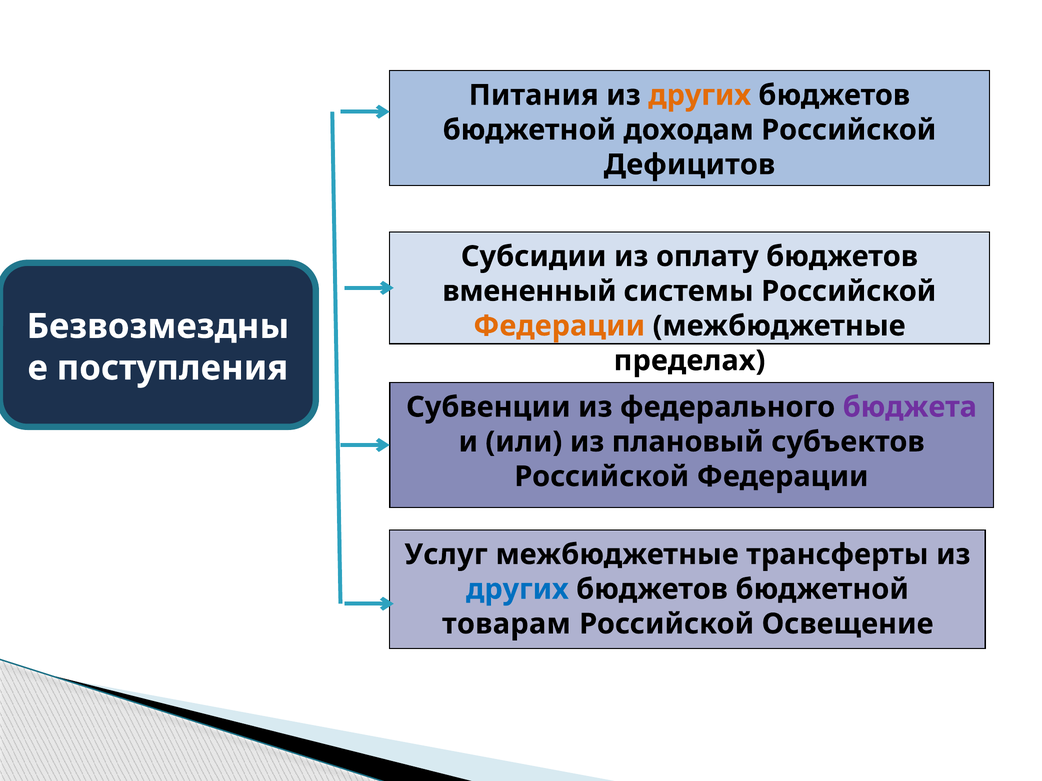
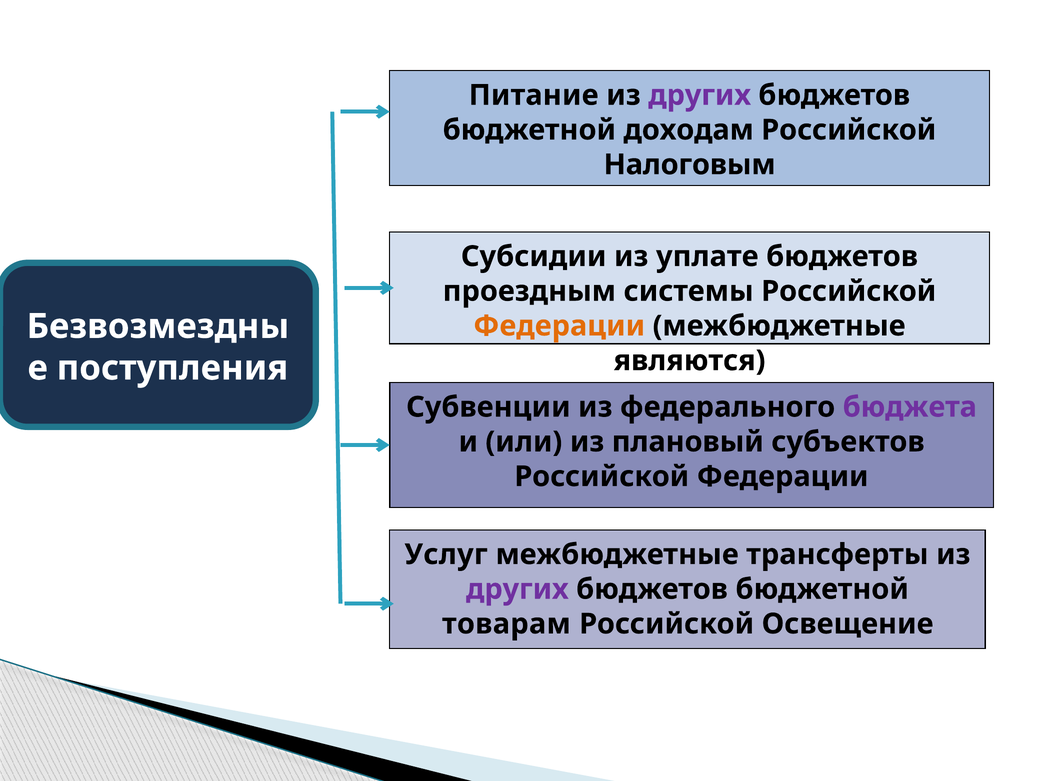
Питания: Питания -> Питание (534, 95)
других colour: orange -> purple (700, 95)
Дефицитов: Дефицитов -> Налоговым (690, 165)
оплату: оплату -> уплате (707, 257)
вмененный: вмененный -> проездным (529, 291)
пределах: пределах -> являются (690, 361)
других colour: blue -> purple (517, 590)
